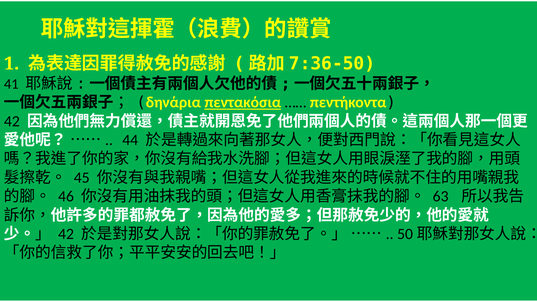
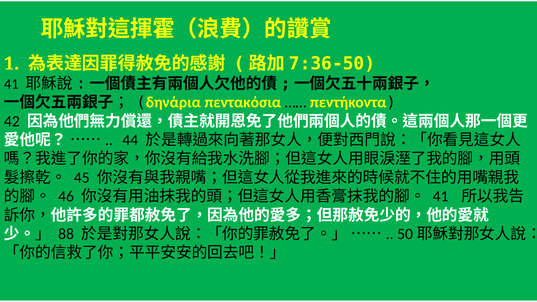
πεντακόσια underline: present -> none (243, 102)
63: 63 -> 41 (441, 196)
42: 42 -> 88 (66, 234)
